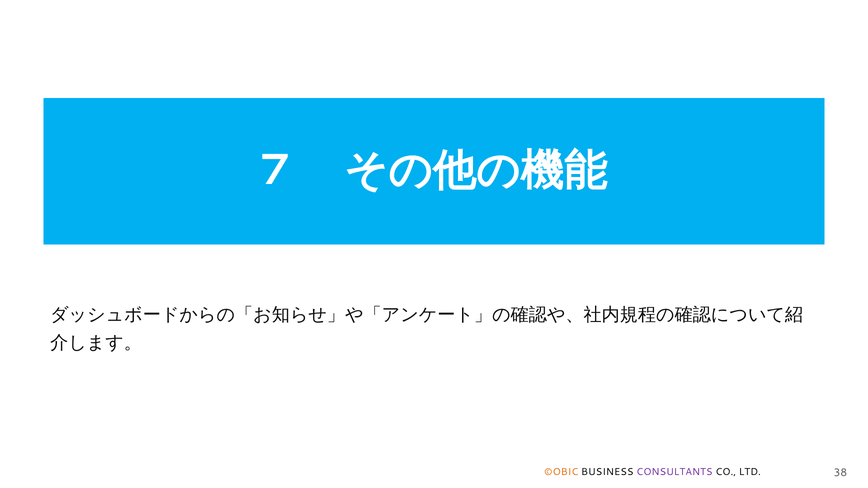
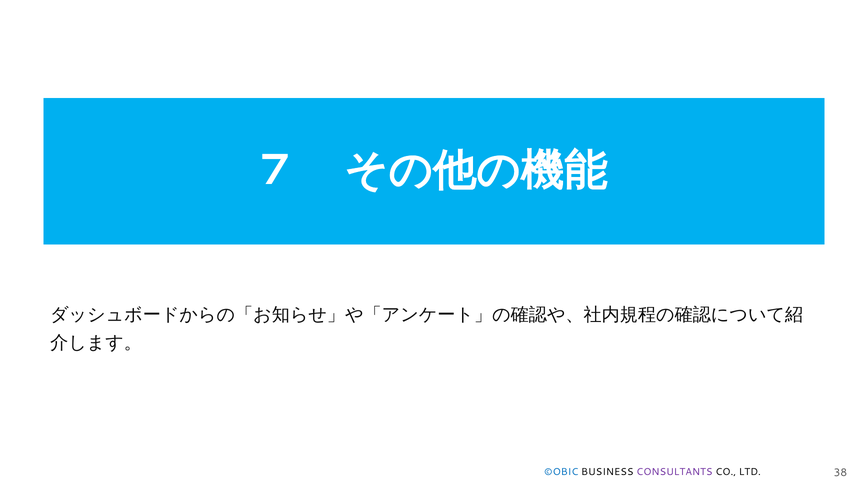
©OBIC colour: orange -> blue (561, 472)
